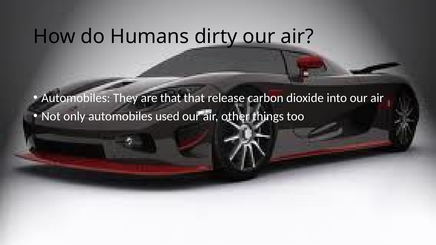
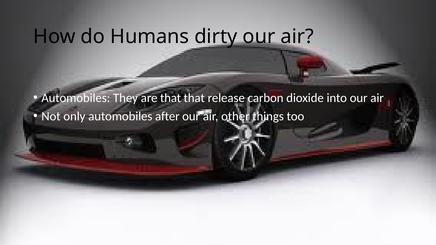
used: used -> after (167, 116)
